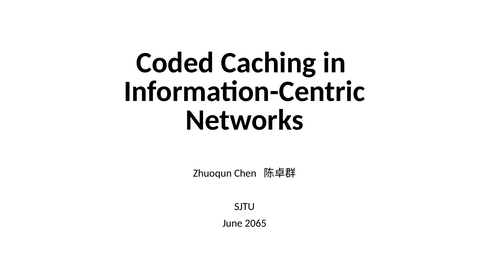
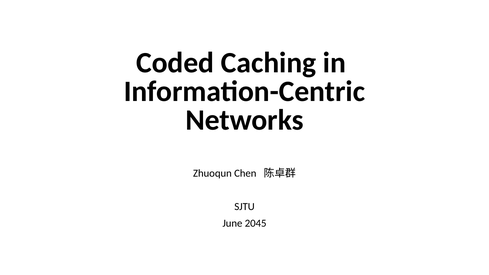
2065: 2065 -> 2045 (256, 223)
